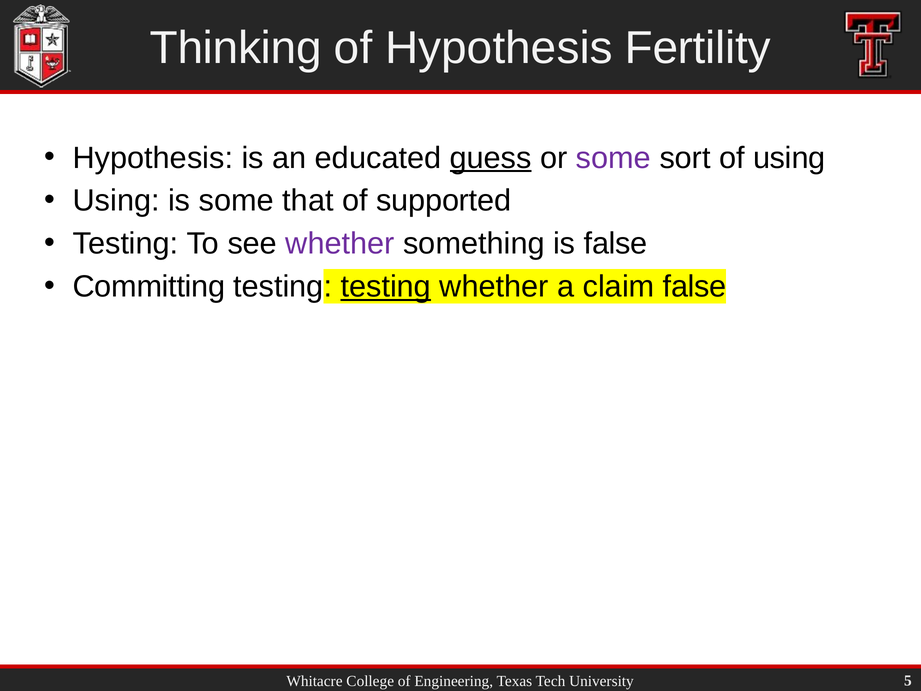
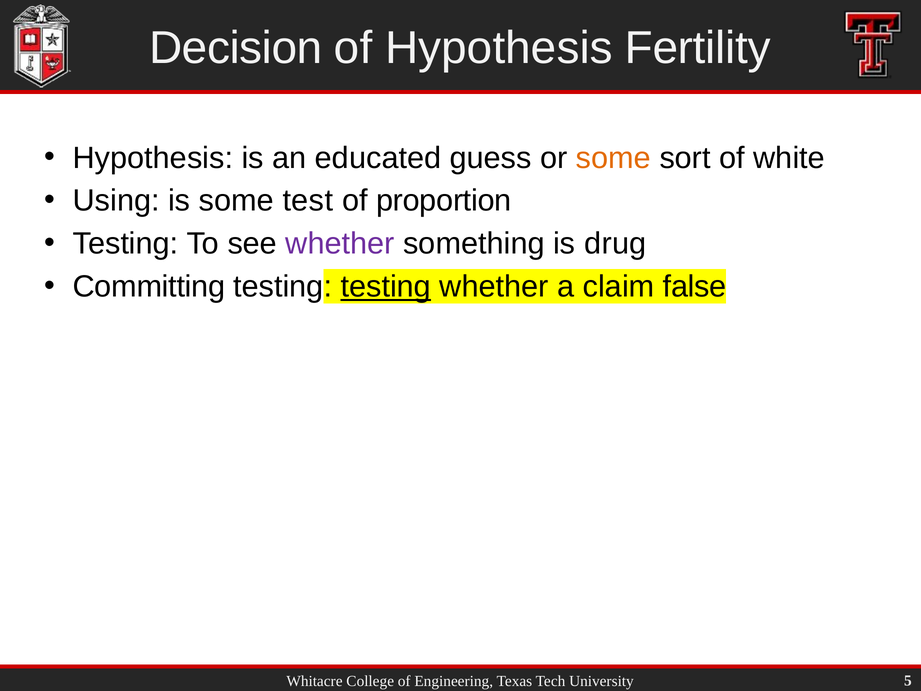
Thinking: Thinking -> Decision (236, 48)
guess underline: present -> none (491, 158)
some colour: purple -> orange (614, 158)
of using: using -> white (789, 158)
that: that -> test (308, 201)
supported: supported -> proportion (444, 201)
is false: false -> drug (615, 244)
